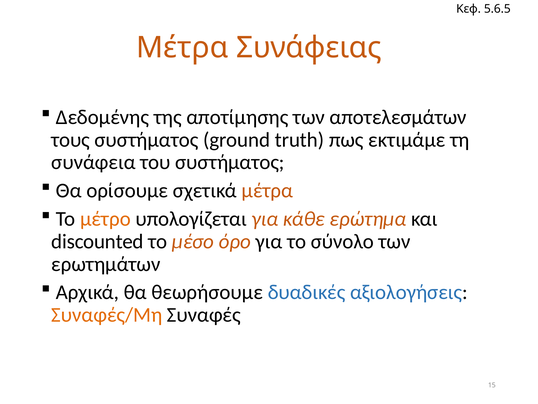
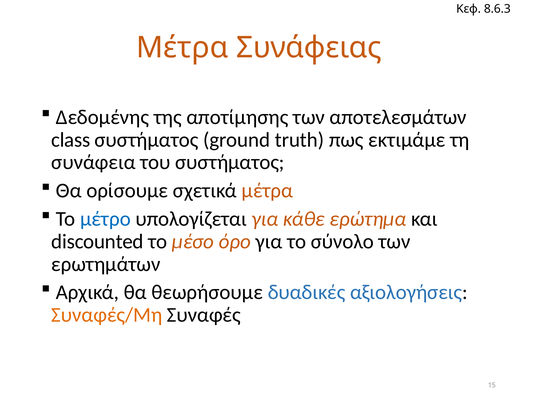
5.6.5: 5.6.5 -> 8.6.3 (497, 9)
τους: τους -> class (71, 140)
μέτρο colour: orange -> blue (105, 219)
